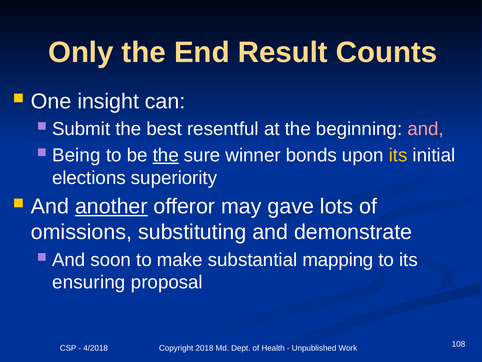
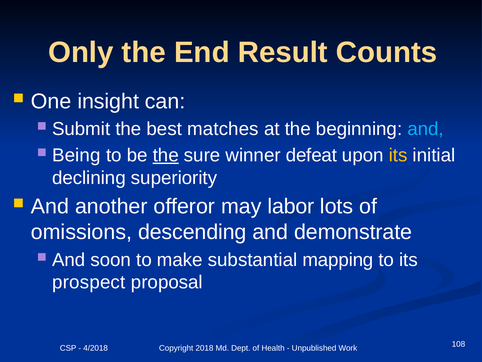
resentful: resentful -> matches (223, 129)
and colour: pink -> light blue (426, 129)
bonds: bonds -> defeat (311, 155)
elections: elections -> declining (89, 178)
another underline: present -> none (111, 206)
gave: gave -> labor (291, 206)
substituting: substituting -> descending (192, 232)
ensuring: ensuring -> prospect (89, 282)
